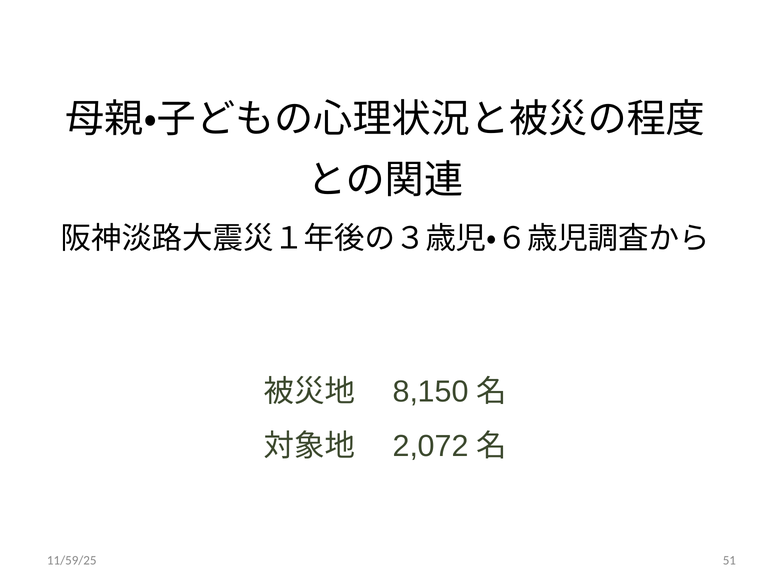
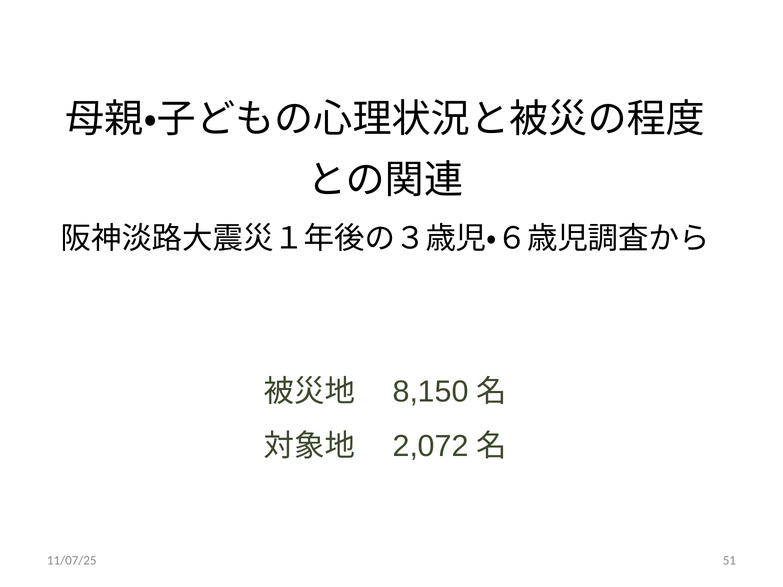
11/59/25: 11/59/25 -> 11/07/25 (72, 561)
